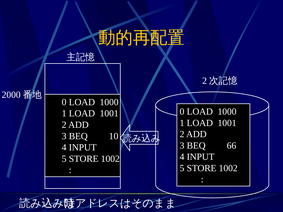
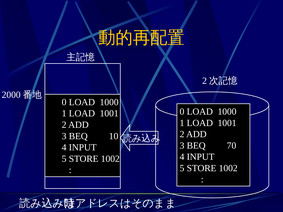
66: 66 -> 70 (232, 146)
